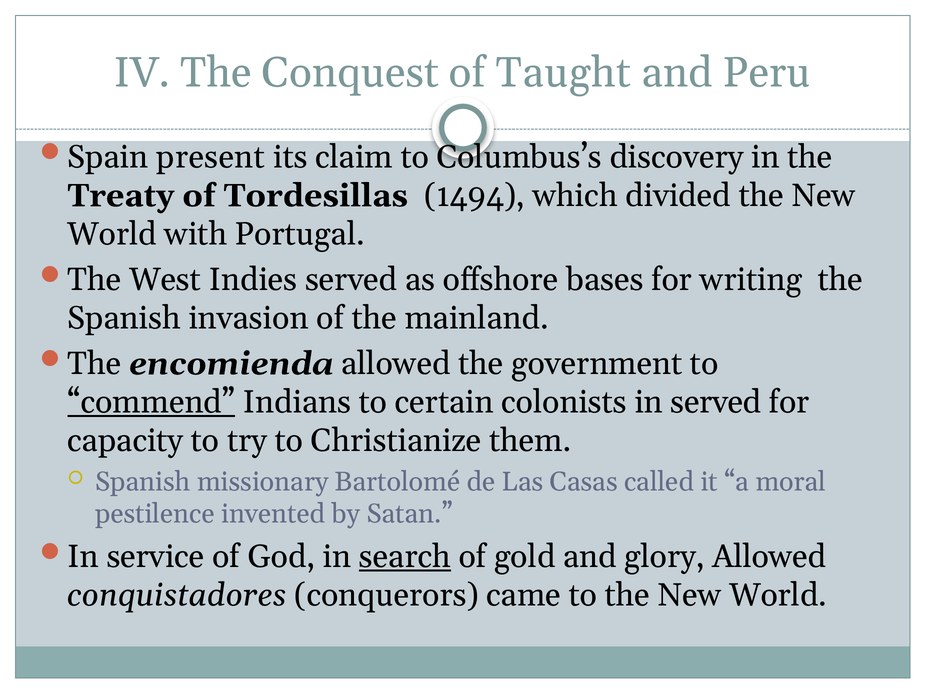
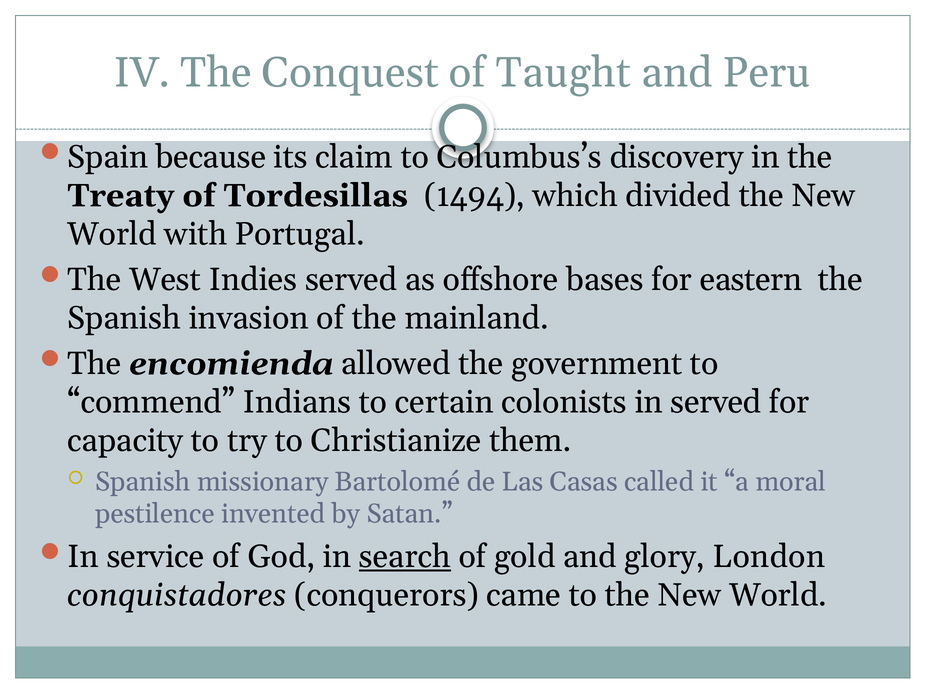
present: present -> because (211, 157)
writing: writing -> eastern (751, 280)
commend underline: present -> none (151, 403)
glory Allowed: Allowed -> London (769, 557)
